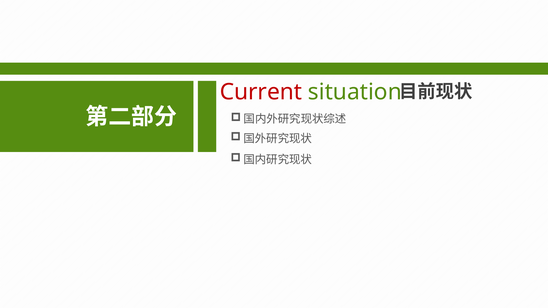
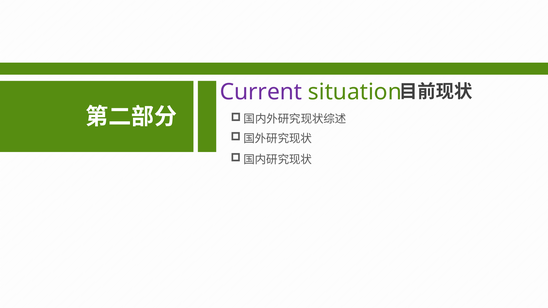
Current colour: red -> purple (261, 92)
